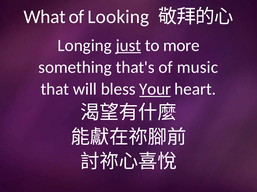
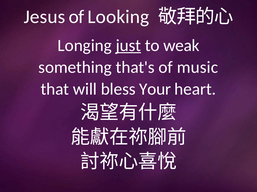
What: What -> Jesus (44, 17)
more: more -> weak (181, 46)
Your underline: present -> none (155, 89)
